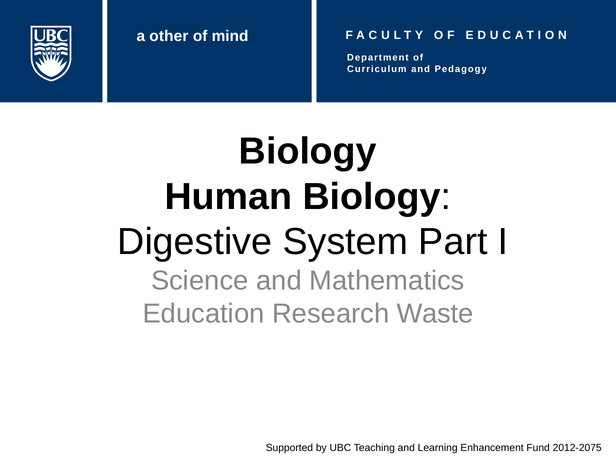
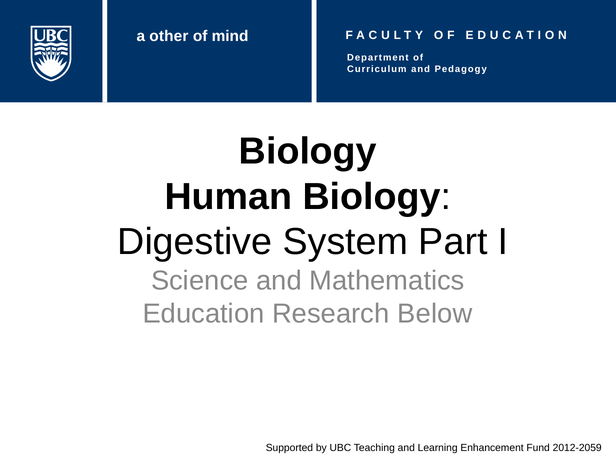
Waste: Waste -> Below (435, 314)
2012-2075: 2012-2075 -> 2012-2059 (577, 448)
